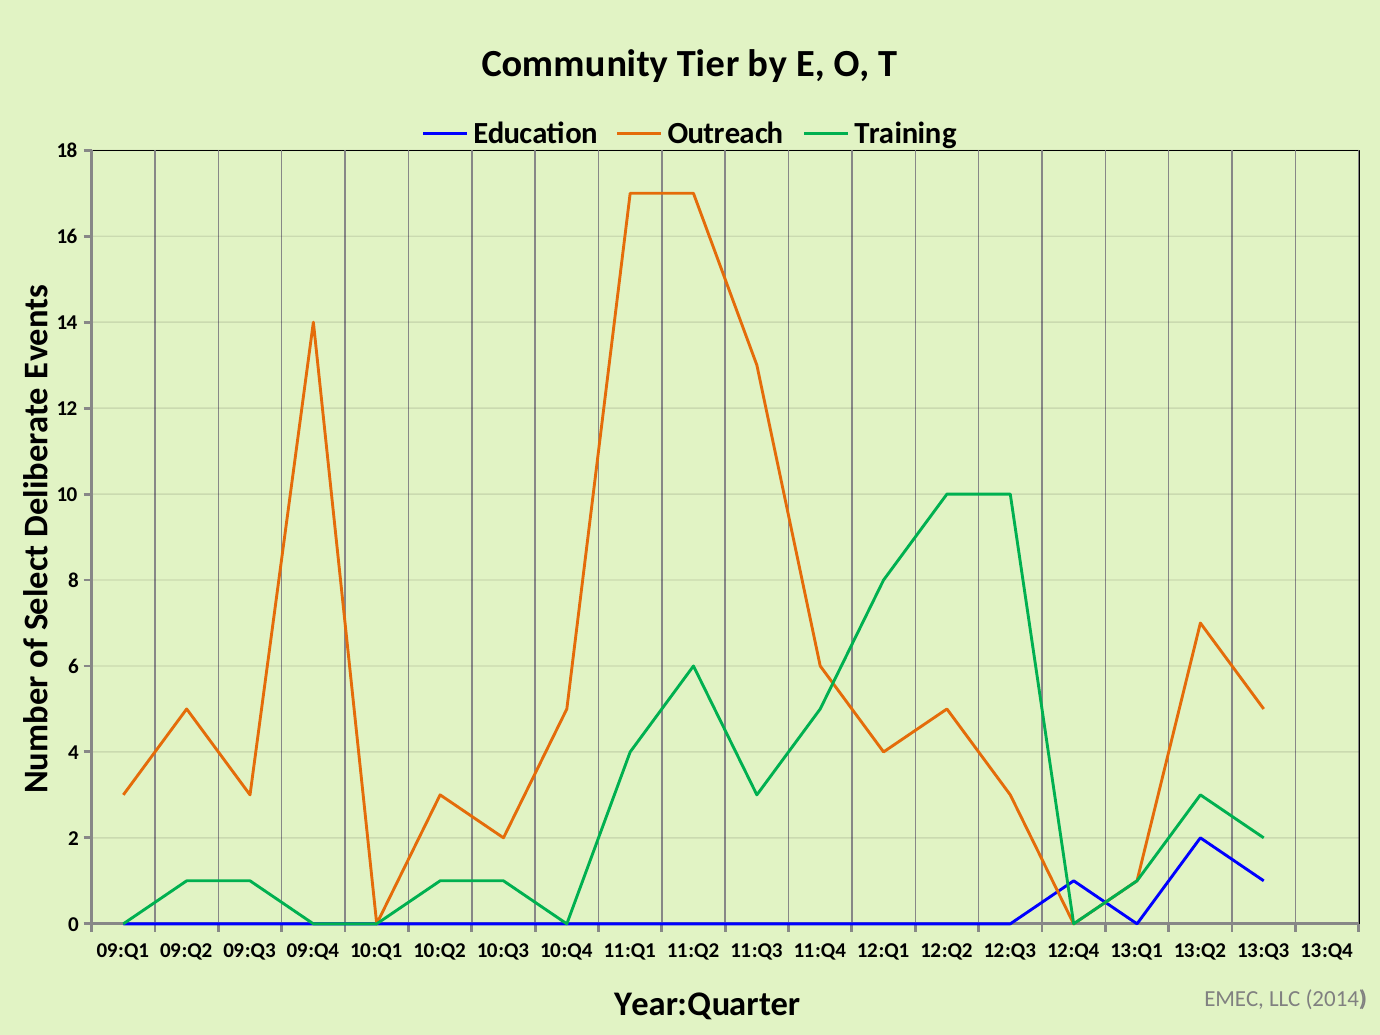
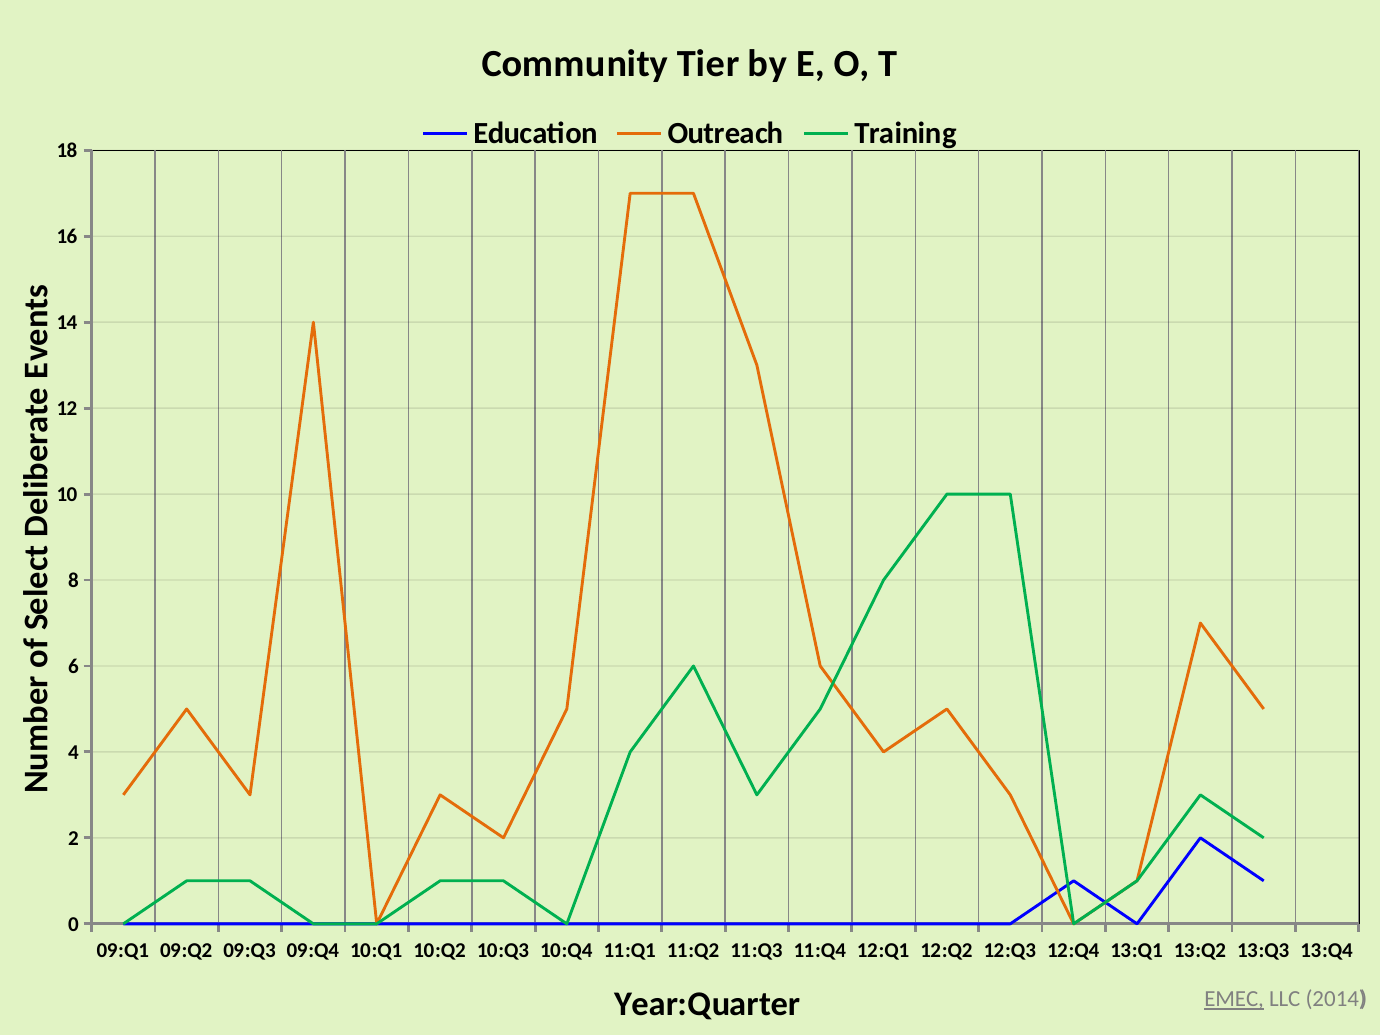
EMEC underline: none -> present (1234, 999)
